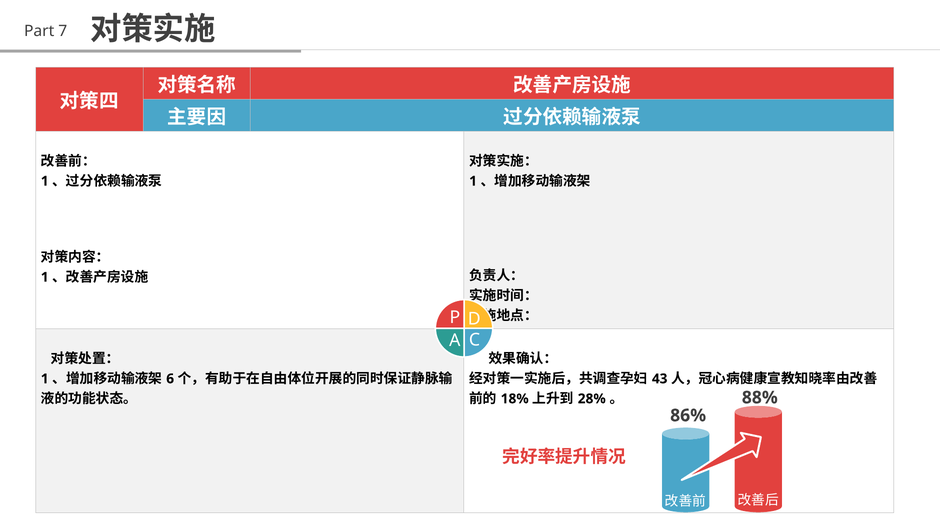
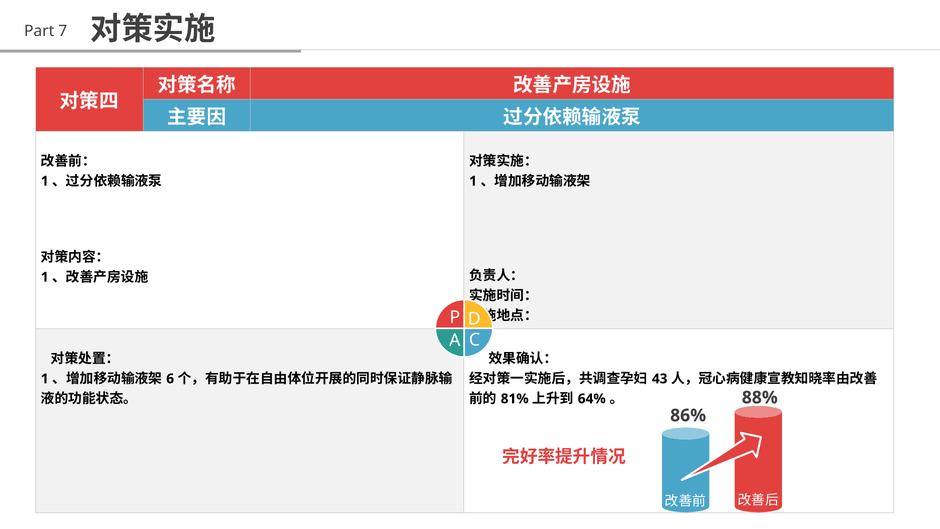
18%: 18% -> 81% (515, 399)
28%: 28% -> 64% (592, 399)
